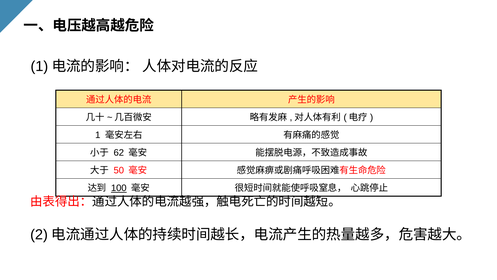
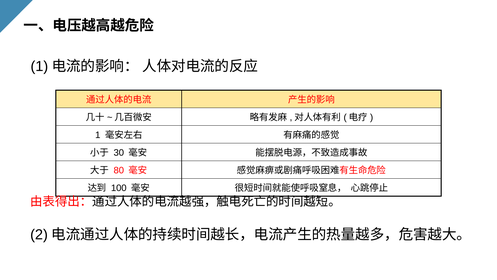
62: 62 -> 30 (119, 153)
50: 50 -> 80 (119, 170)
100 underline: present -> none (119, 188)
